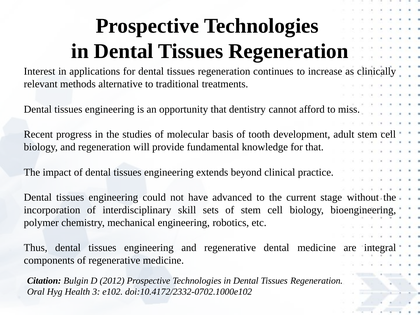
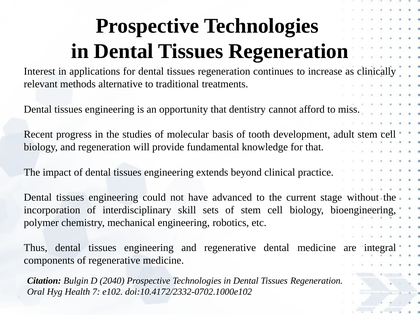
2012: 2012 -> 2040 (112, 281)
3: 3 -> 7 (96, 292)
